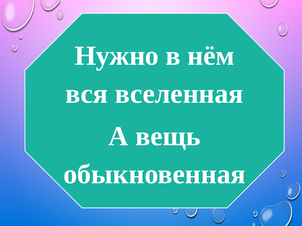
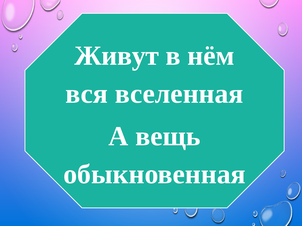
Нужно: Нужно -> Живут (117, 56)
